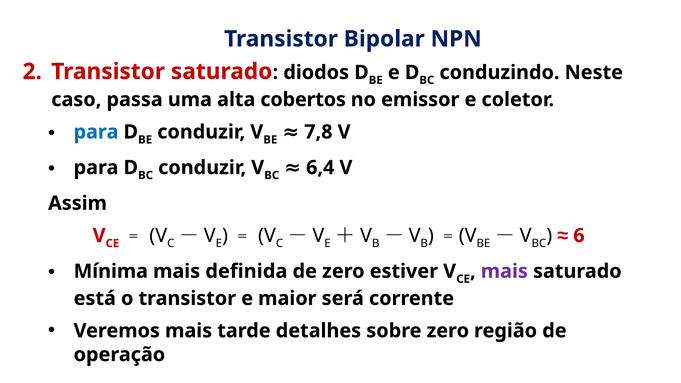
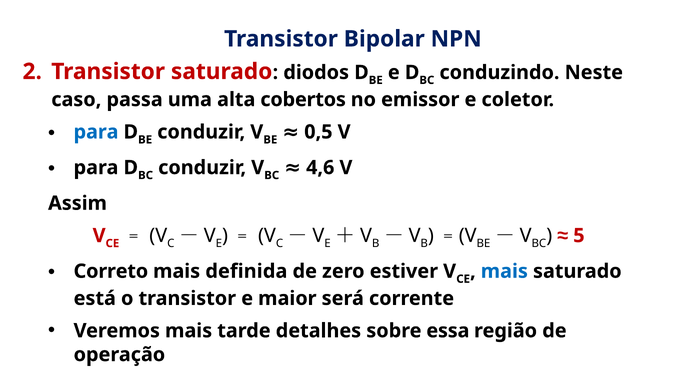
7,8: 7,8 -> 0,5 (318, 132)
6,4: 6,4 -> 4,6 (320, 168)
6: 6 -> 5 (579, 236)
Mínima: Mínima -> Correto (111, 271)
mais colour: purple -> blue (504, 271)
sobre zero: zero -> essa (448, 331)
